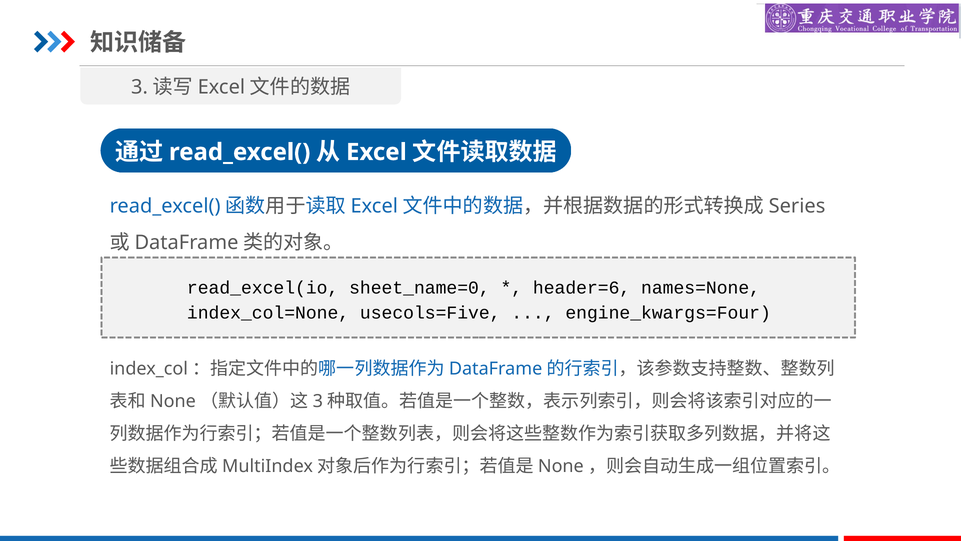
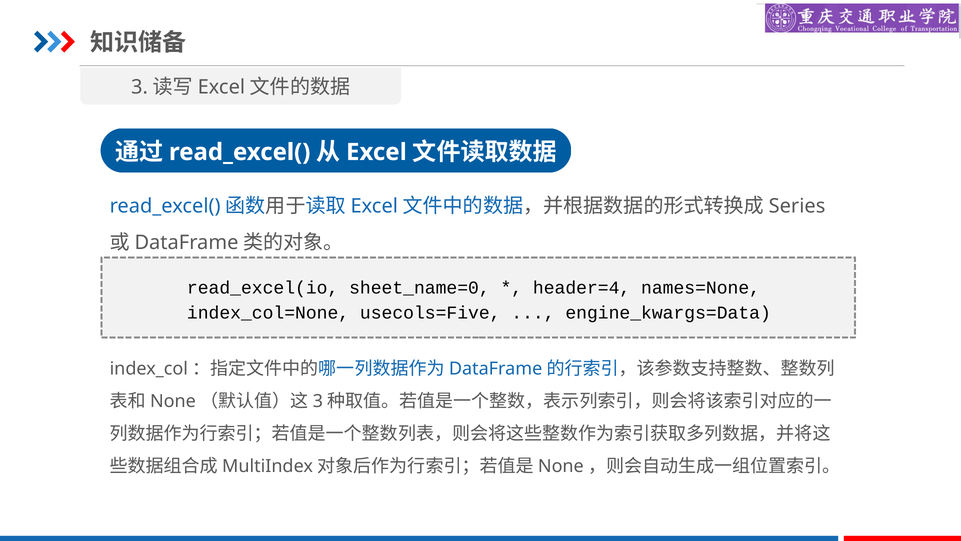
header=6: header=6 -> header=4 (582, 288)
engine_kwargs=Four: engine_kwargs=Four -> engine_kwargs=Data (668, 313)
